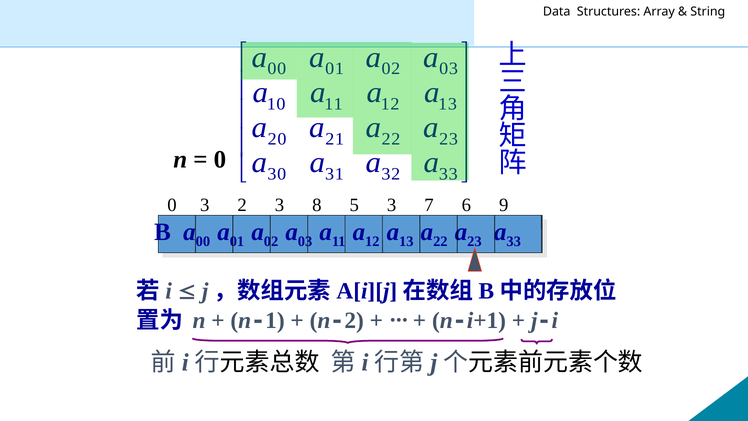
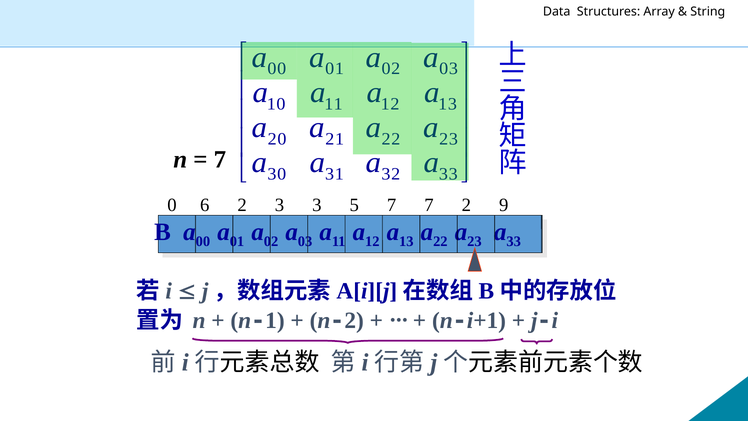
0: 0 -> 7 (220, 160)
0 3: 3 -> 6 (205, 205)
3 8: 8 -> 3 (317, 205)
5 3: 3 -> 7 (392, 205)
7 6: 6 -> 2 (466, 205)
